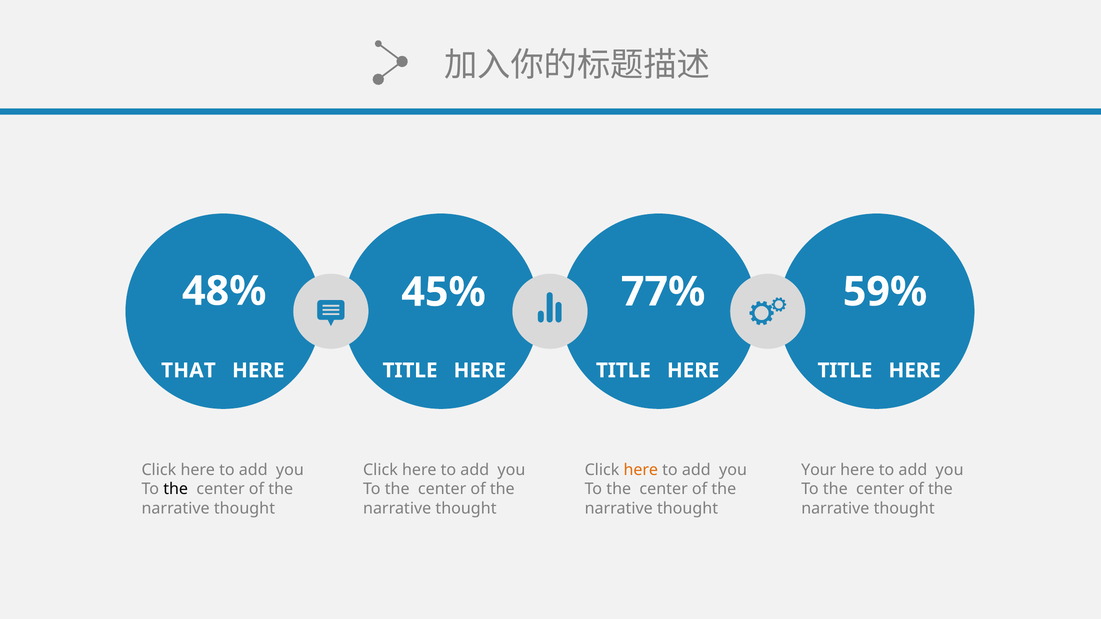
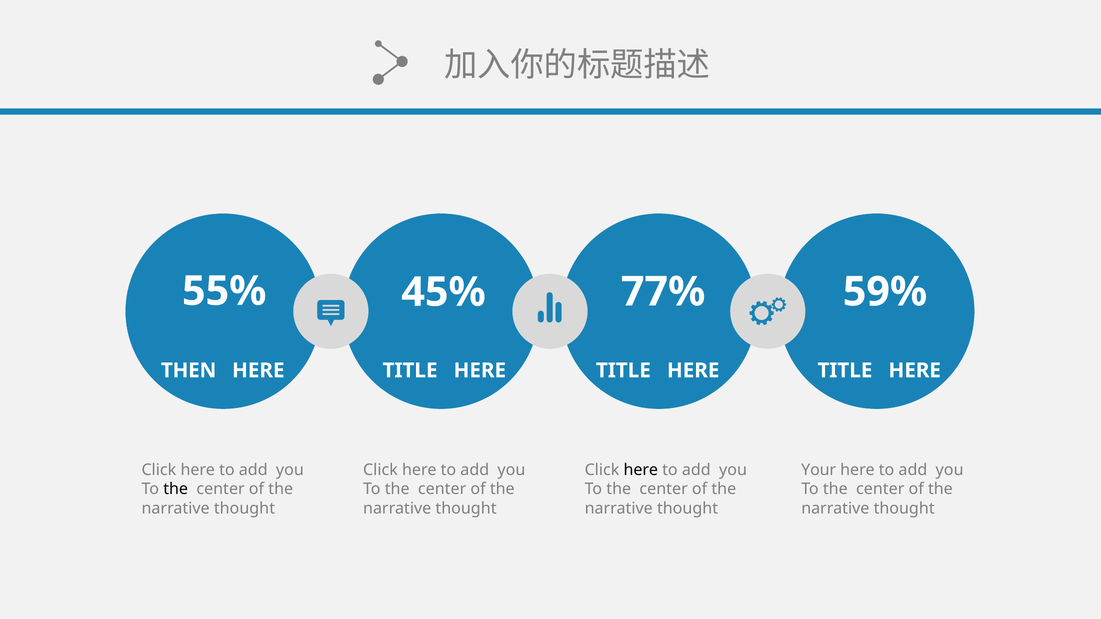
48%: 48% -> 55% (224, 291)
THAT: THAT -> THEN (189, 371)
here colour: orange -> black (641, 470)
